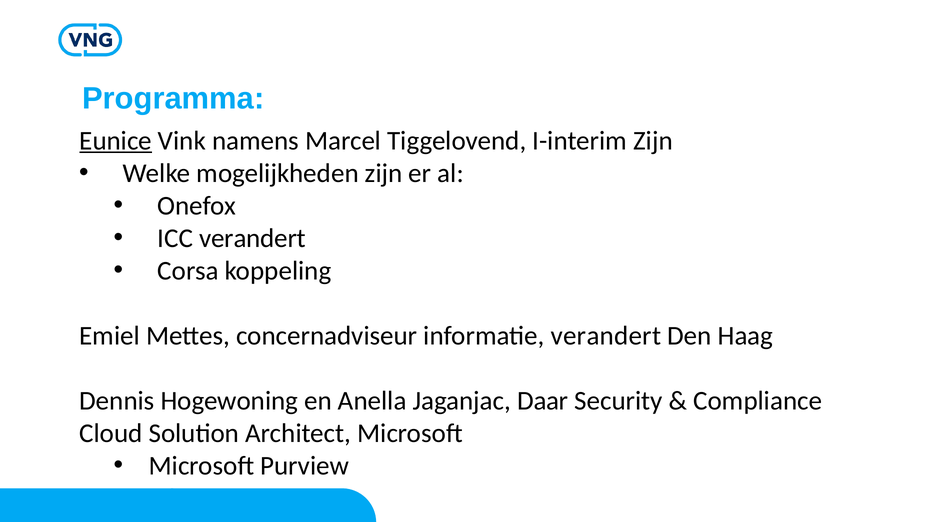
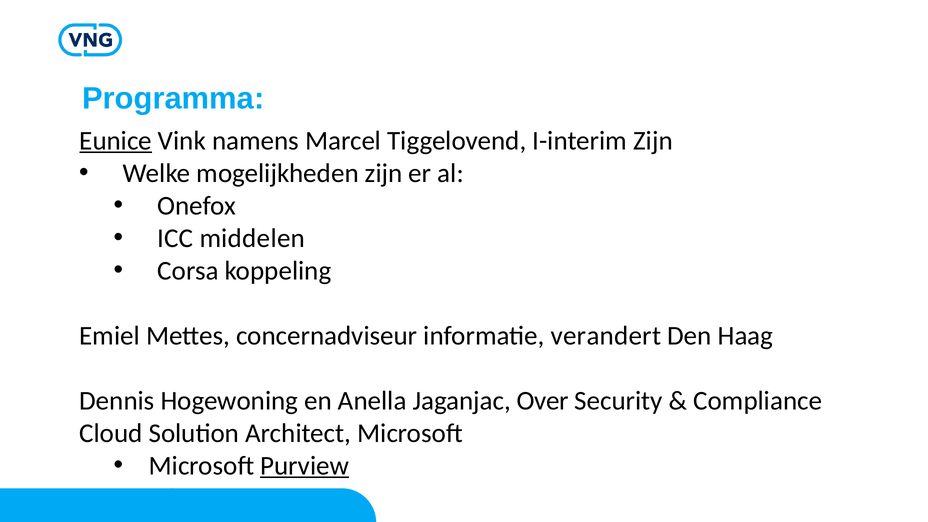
ICC verandert: verandert -> middelen (252, 238)
Daar: Daar -> Over (543, 401)
Purview underline: none -> present (305, 466)
